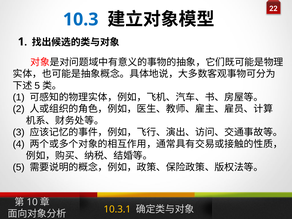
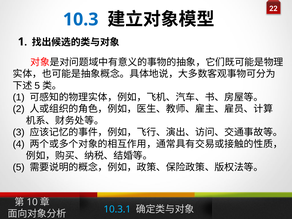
10.3.1 colour: yellow -> light blue (117, 209)
